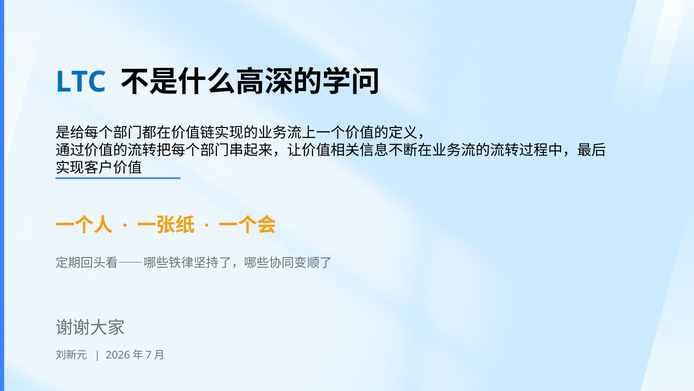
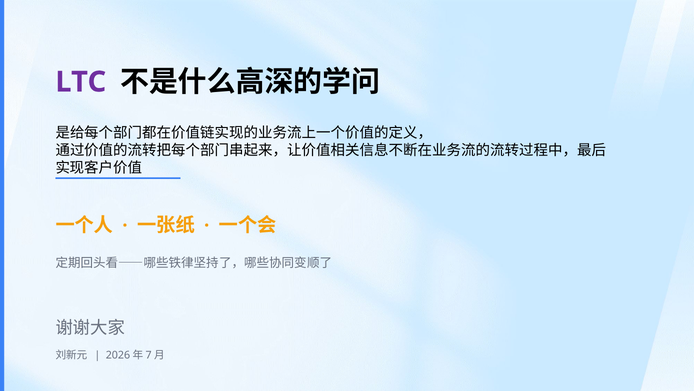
LTC colour: blue -> purple (81, 82)
